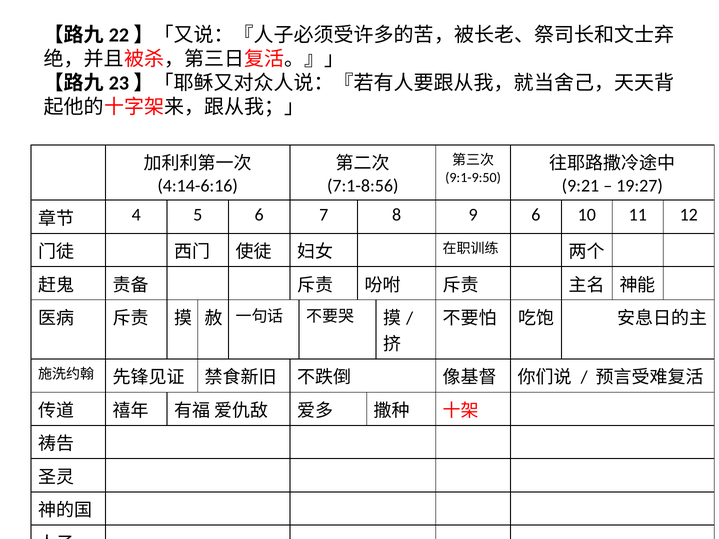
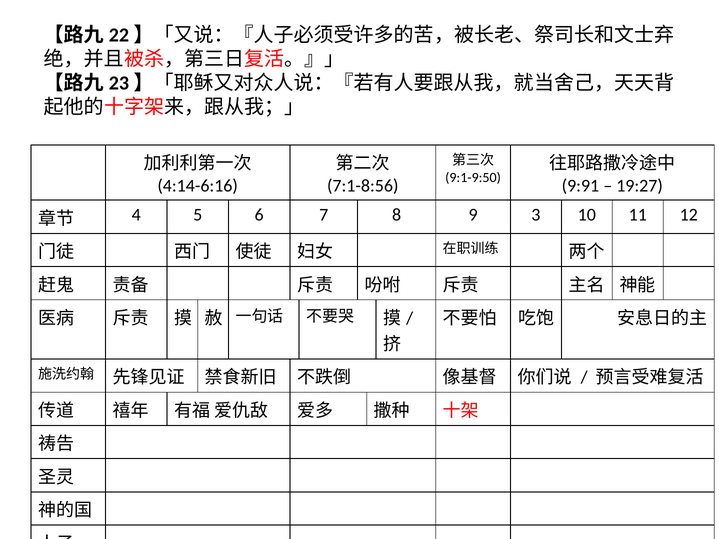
9:21: 9:21 -> 9:91 (580, 186)
9 6: 6 -> 3 (536, 215)
